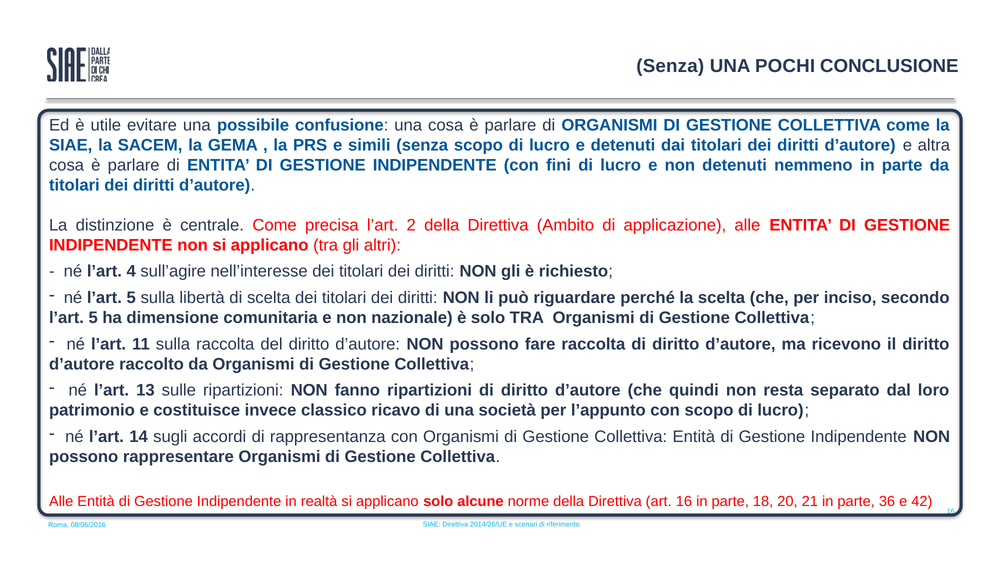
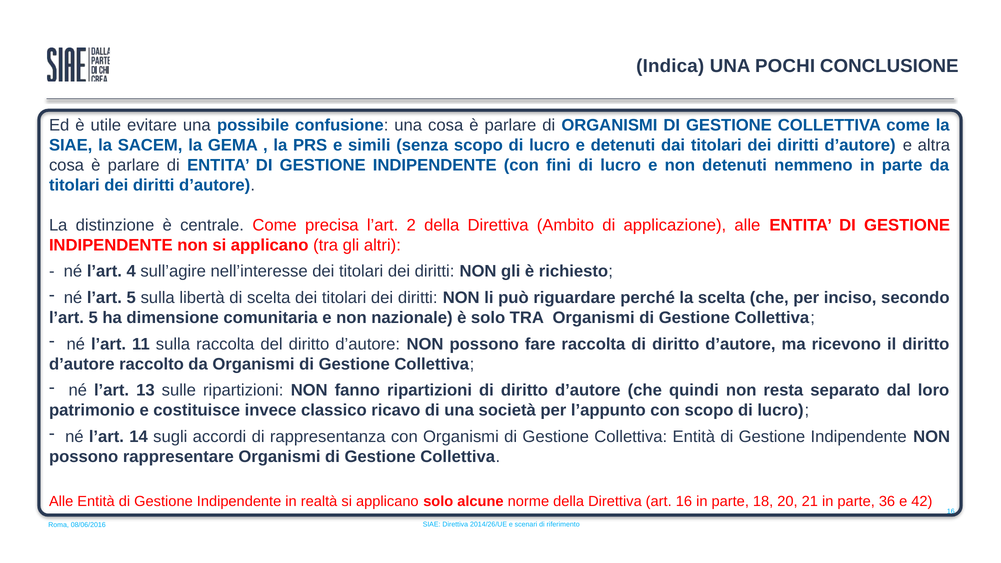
Senza: Senza -> Indica (670, 66)
